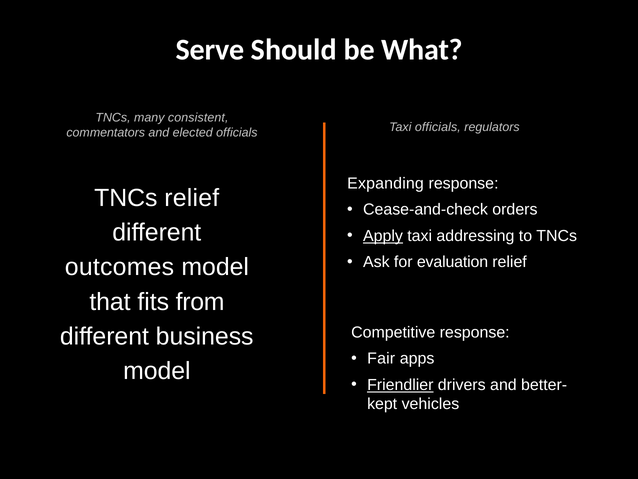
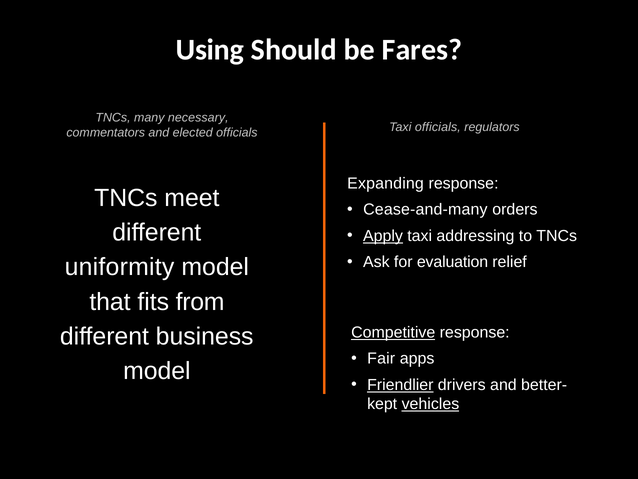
Serve: Serve -> Using (210, 50)
What: What -> Fares (422, 50)
consistent: consistent -> necessary (198, 118)
TNCs relief: relief -> meet (192, 198)
Cease-and-check: Cease-and-check -> Cease-and-many (425, 209)
outcomes: outcomes -> uniformity (119, 267)
Competitive underline: none -> present (393, 332)
vehicles underline: none -> present (430, 404)
